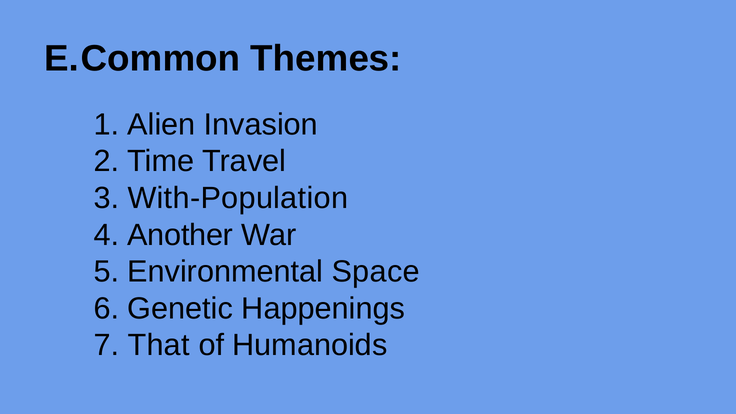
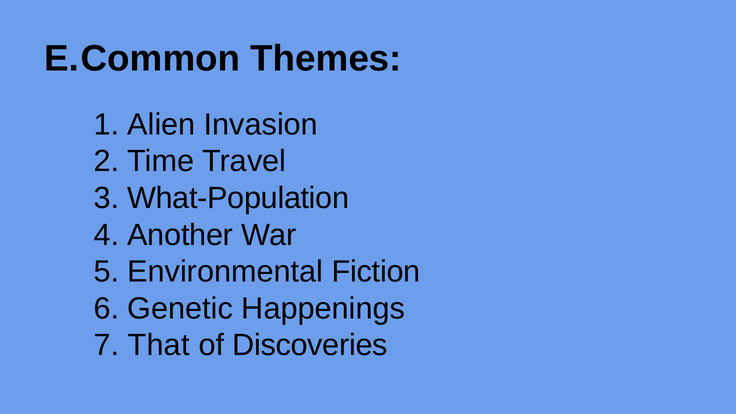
With-Population: With-Population -> What-Population (238, 198)
Space: Space -> Fiction (376, 272)
Humanoids: Humanoids -> Discoveries (310, 345)
